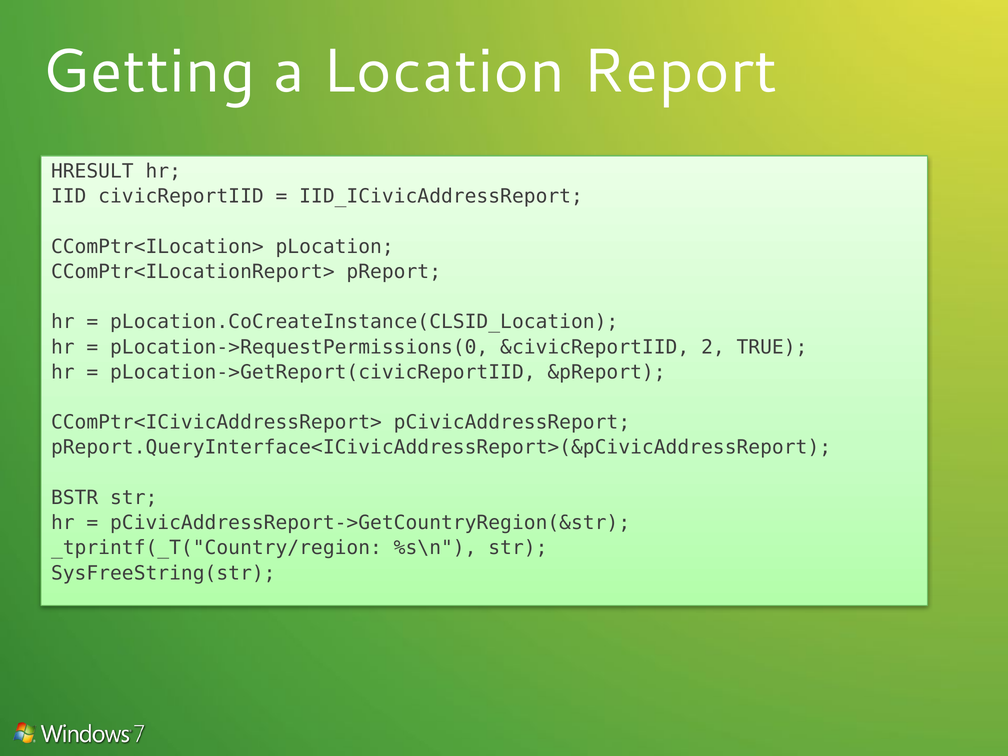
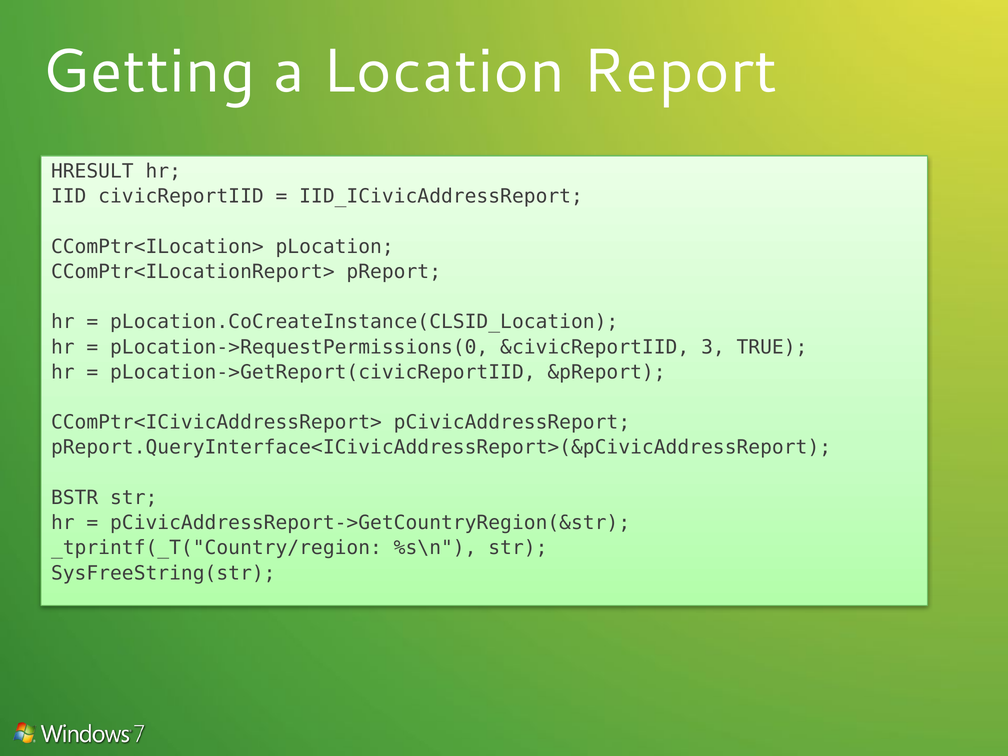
2: 2 -> 3 (713, 347)
